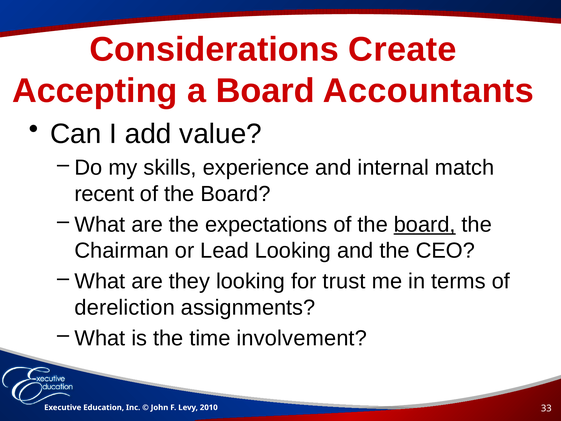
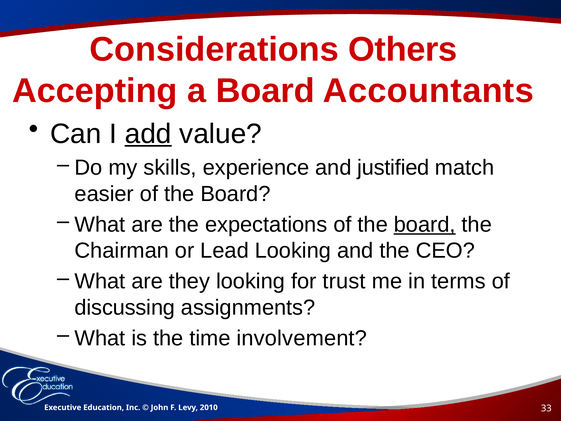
Create: Create -> Others (403, 50)
add underline: none -> present (148, 134)
internal: internal -> justified (393, 168)
recent: recent -> easier (104, 194)
dereliction: dereliction -> discussing (125, 307)
